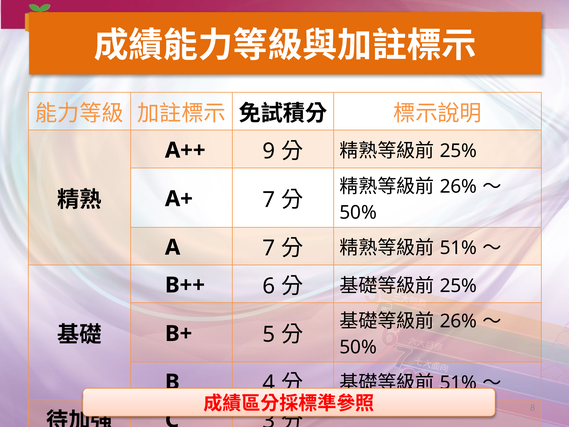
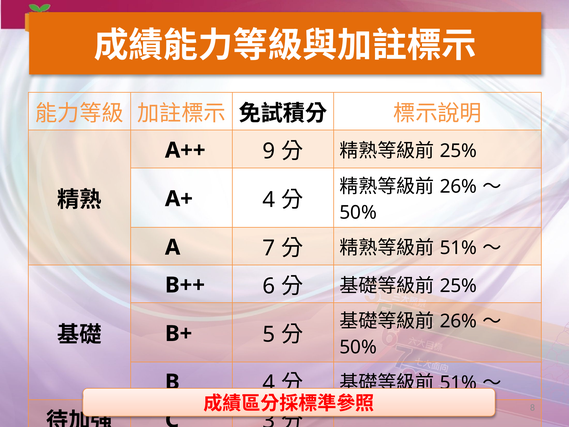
A+ 7: 7 -> 4 (269, 200)
